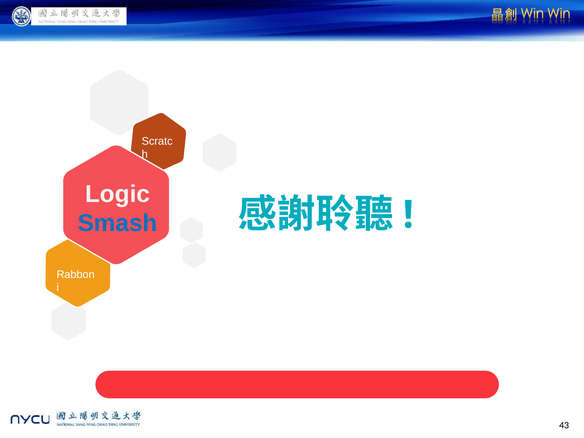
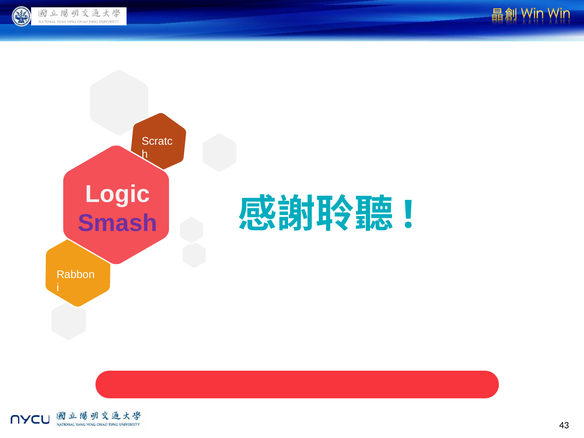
Smash colour: blue -> purple (118, 223)
